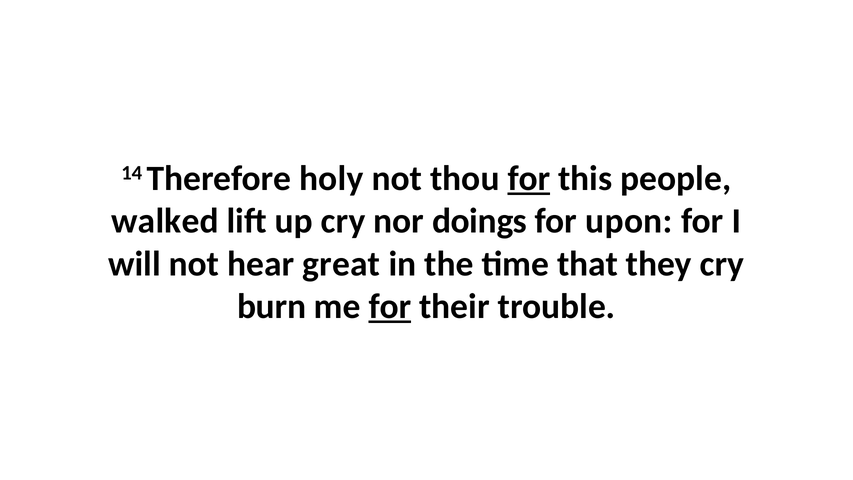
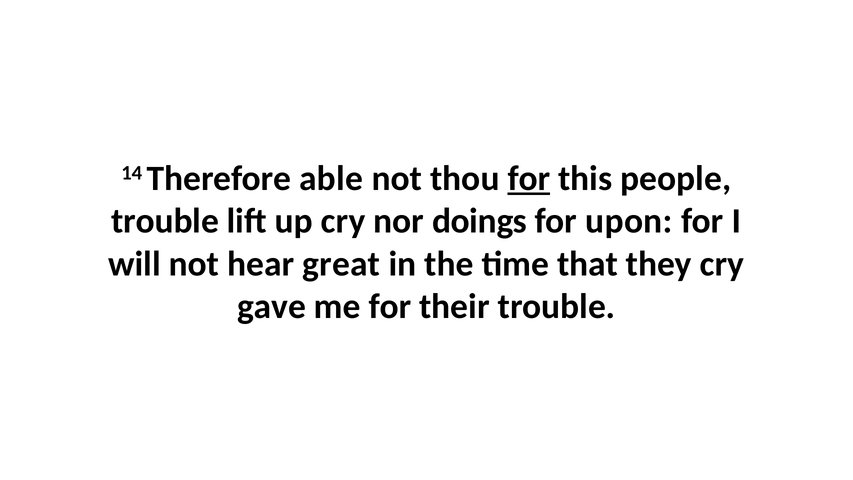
holy: holy -> able (331, 178)
walked: walked -> trouble (165, 221)
burn: burn -> gave (272, 306)
for underline: present -> none (390, 306)
